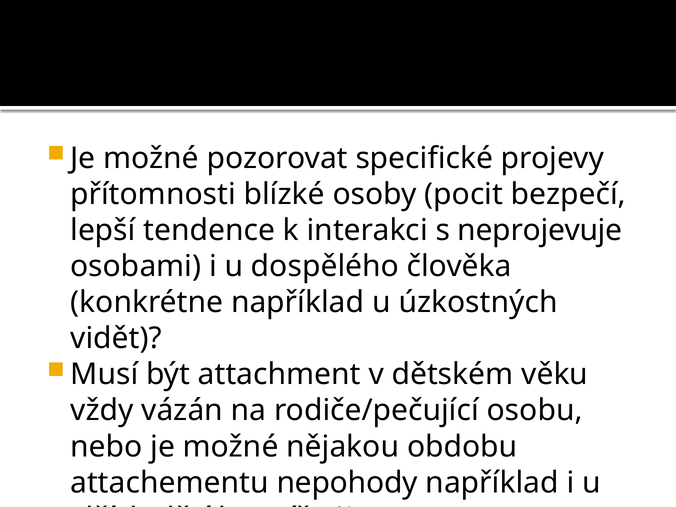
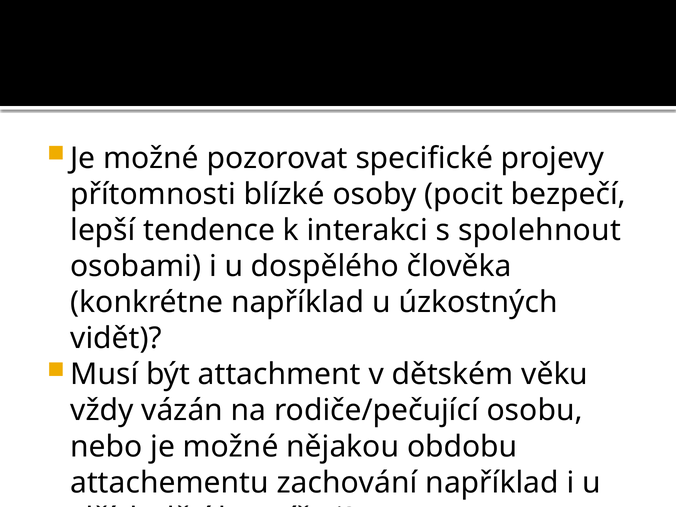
neprojevuje: neprojevuje -> spolehnout (540, 230)
nepohody: nepohody -> zachování (347, 483)
